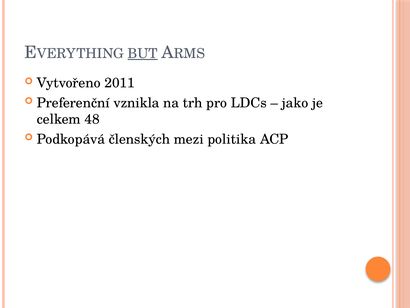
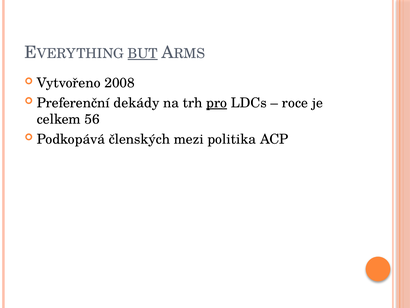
2011: 2011 -> 2008 (120, 83)
vznikla: vznikla -> dekády (137, 103)
pro underline: none -> present (217, 103)
jako: jako -> roce (295, 103)
48: 48 -> 56 (92, 119)
